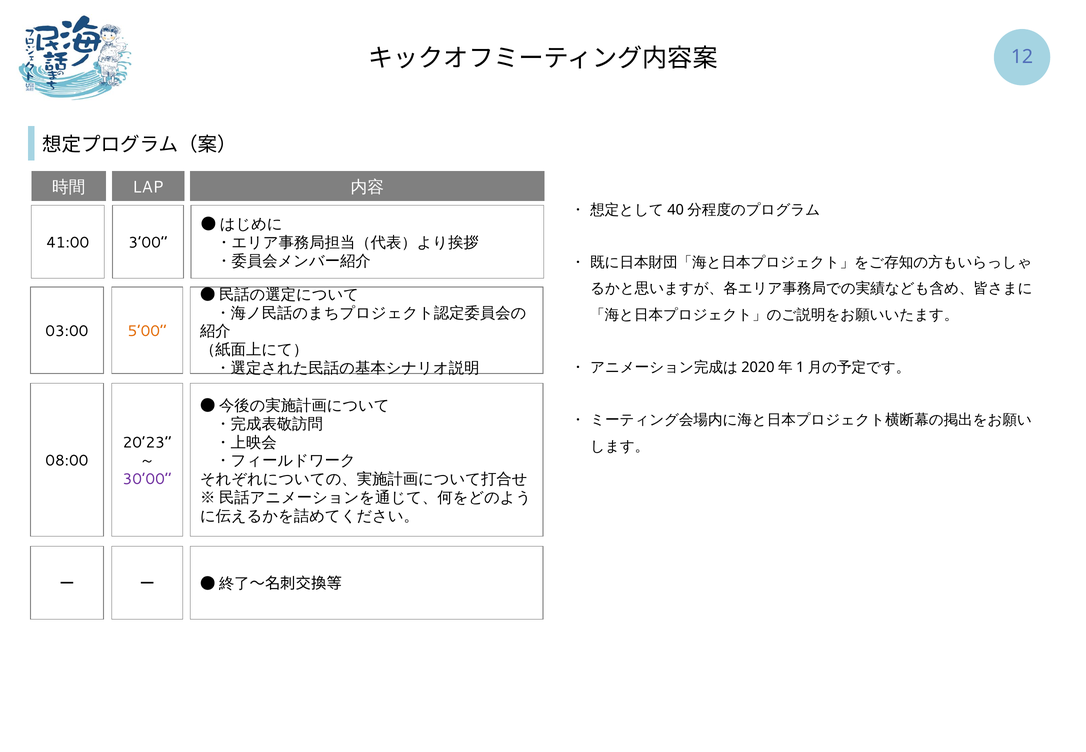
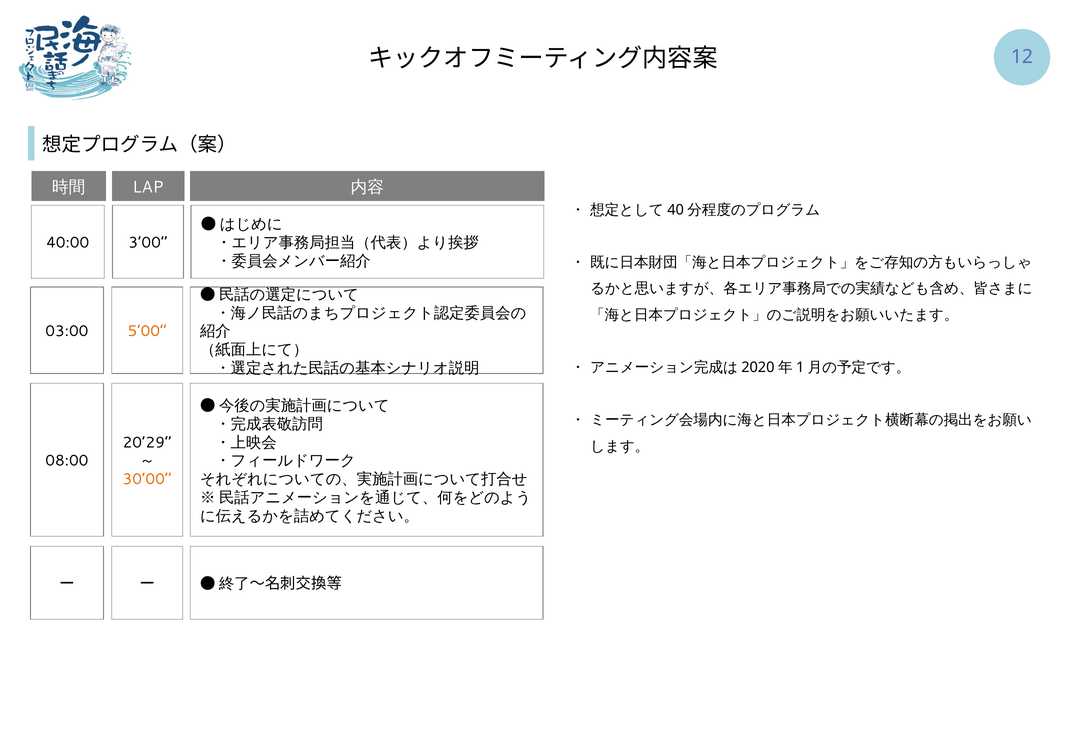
41:00: 41:00 -> 40:00 (68, 243)
20’23: 20’23 -> 20’29 (147, 442)
30’00 colour: purple -> orange (147, 479)
